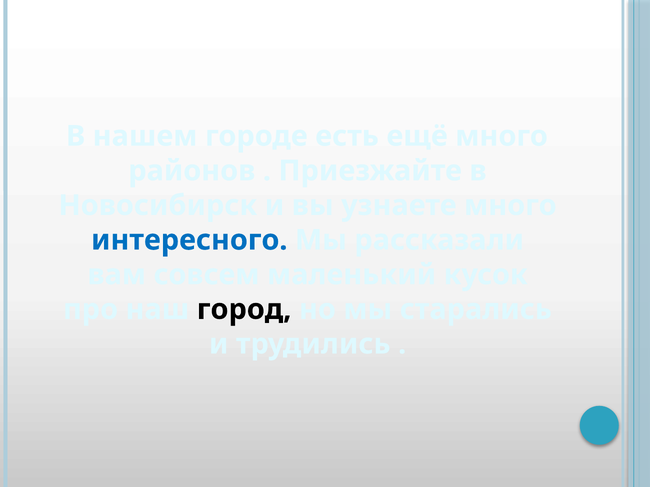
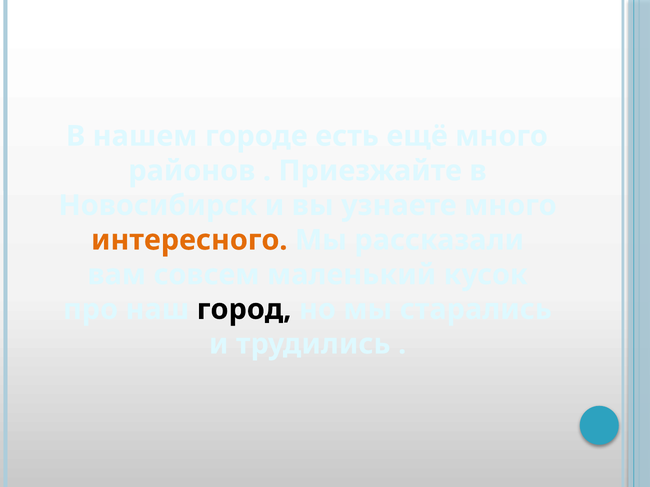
интересного colour: blue -> orange (189, 240)
